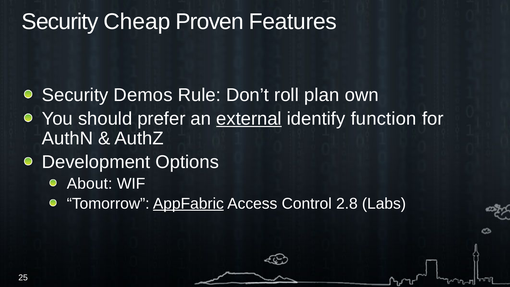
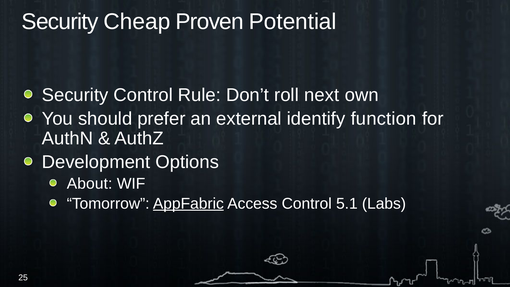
Features: Features -> Potential (293, 22)
Security Demos: Demos -> Control (143, 95)
plan: plan -> next (322, 95)
external underline: present -> none (249, 119)
2.8: 2.8 -> 5.1 (347, 203)
